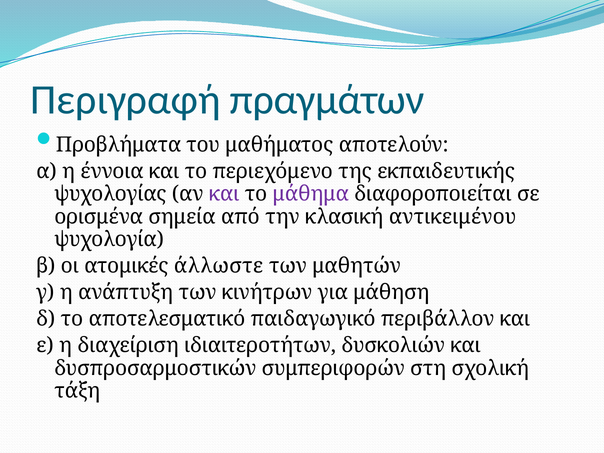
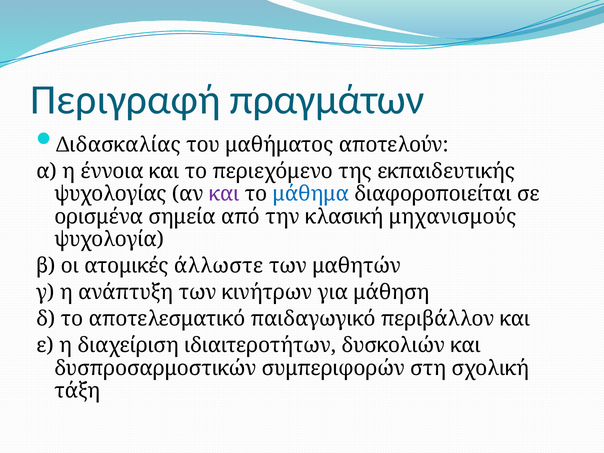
Προβλήματα: Προβλήματα -> Διδασκαλίας (118, 145)
μάθημα colour: purple -> blue (311, 194)
αντικειμένου: αντικειμένου -> μηχανισμούς (453, 217)
